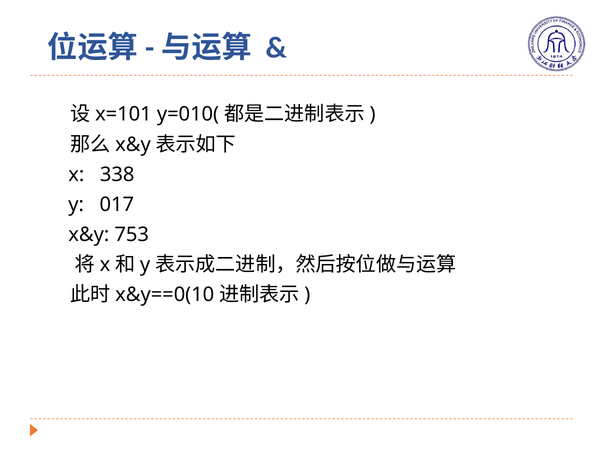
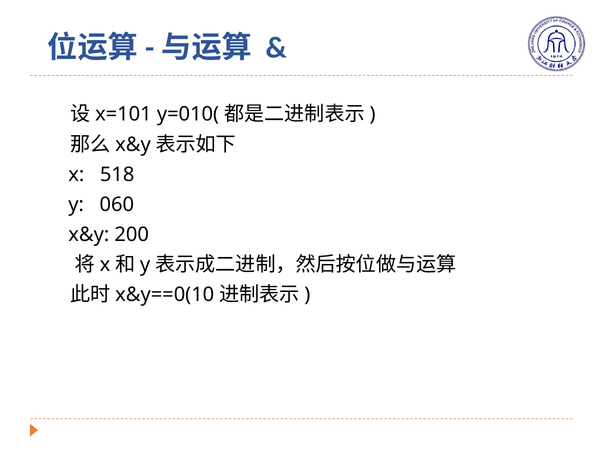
338: 338 -> 518 (117, 175)
017: 017 -> 060 (117, 205)
753: 753 -> 200 (132, 235)
